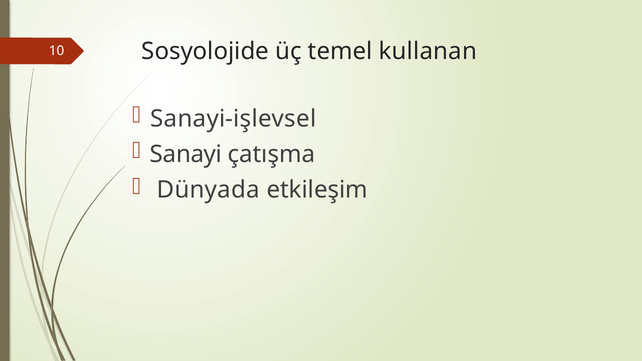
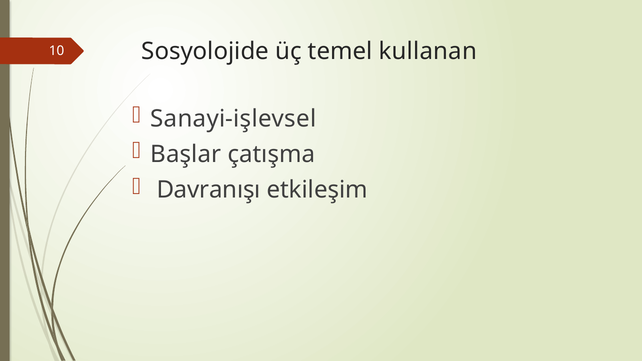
Sanayi: Sanayi -> Başlar (186, 154)
Dünyada: Dünyada -> Davranışı (209, 190)
